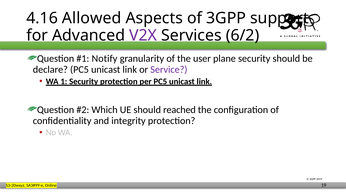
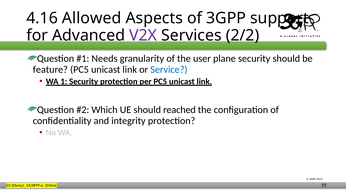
6/2: 6/2 -> 2/2 (243, 35)
Notify: Notify -> Needs (105, 58)
declare: declare -> feature (50, 69)
Service colour: purple -> blue (169, 69)
